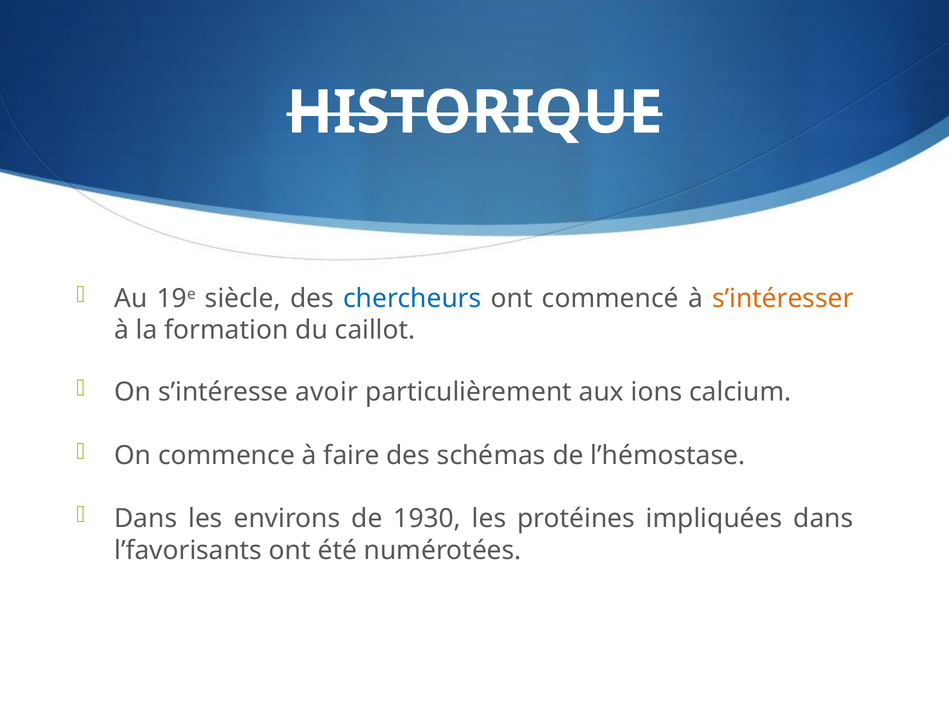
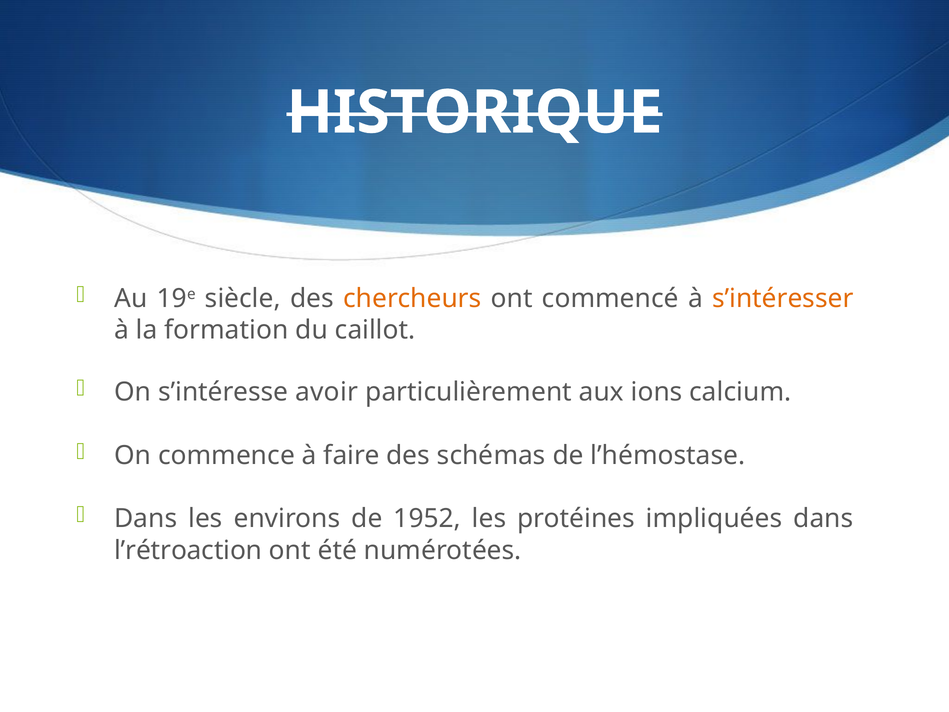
chercheurs colour: blue -> orange (412, 298)
1930: 1930 -> 1952 (427, 518)
l’favorisants: l’favorisants -> l’rétroaction (188, 550)
